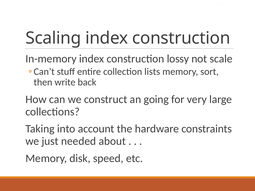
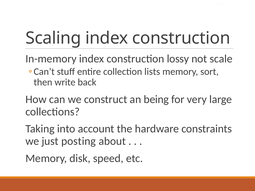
going: going -> being (156, 100)
needed: needed -> posting (79, 141)
